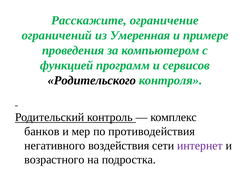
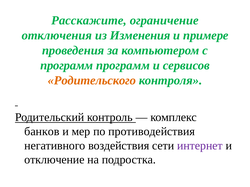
ограничений: ограничений -> отключения (57, 36)
Умеренная: Умеренная -> Изменения (140, 36)
функцией: функцией -> программ (67, 66)
Родительского colour: black -> orange (92, 81)
возрастного: возрастного -> отключение (54, 160)
